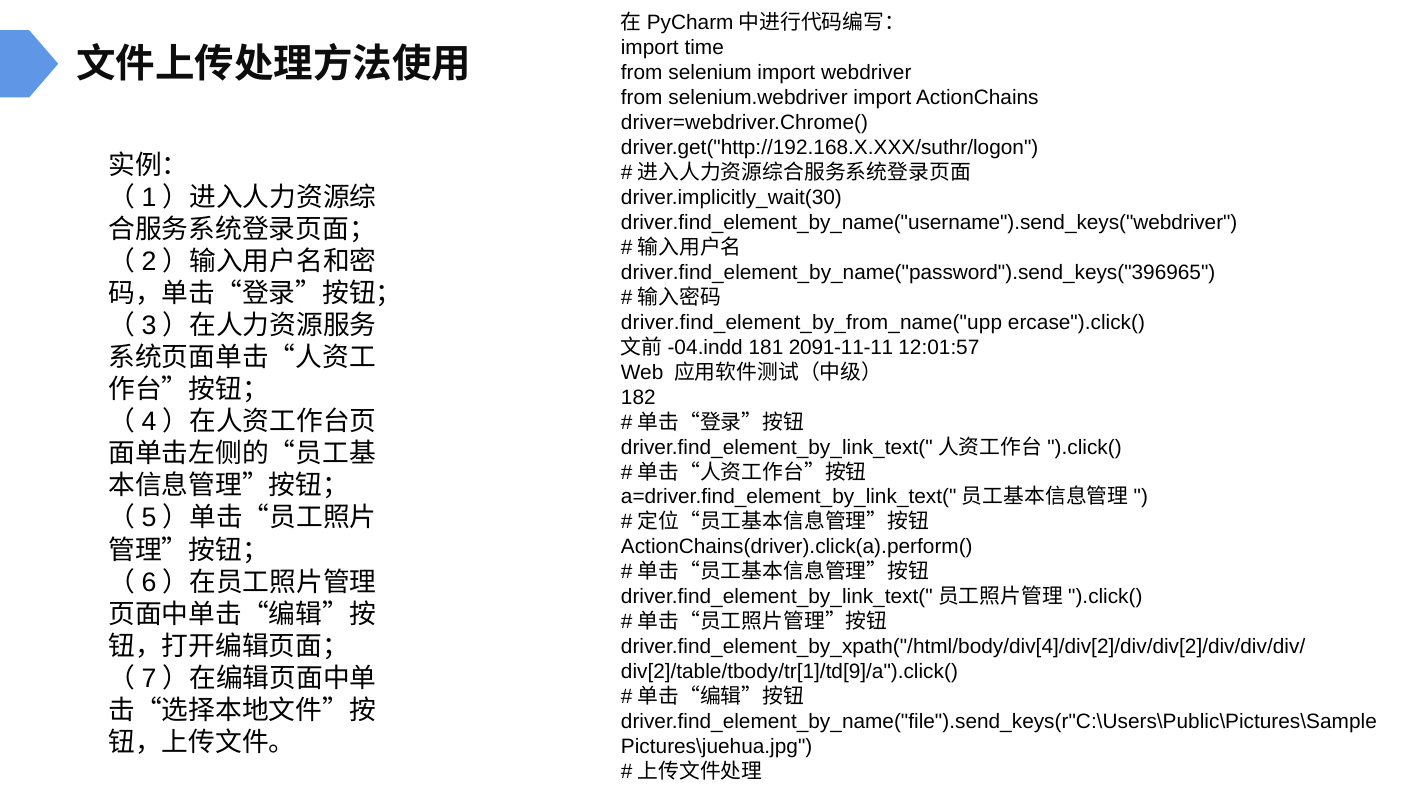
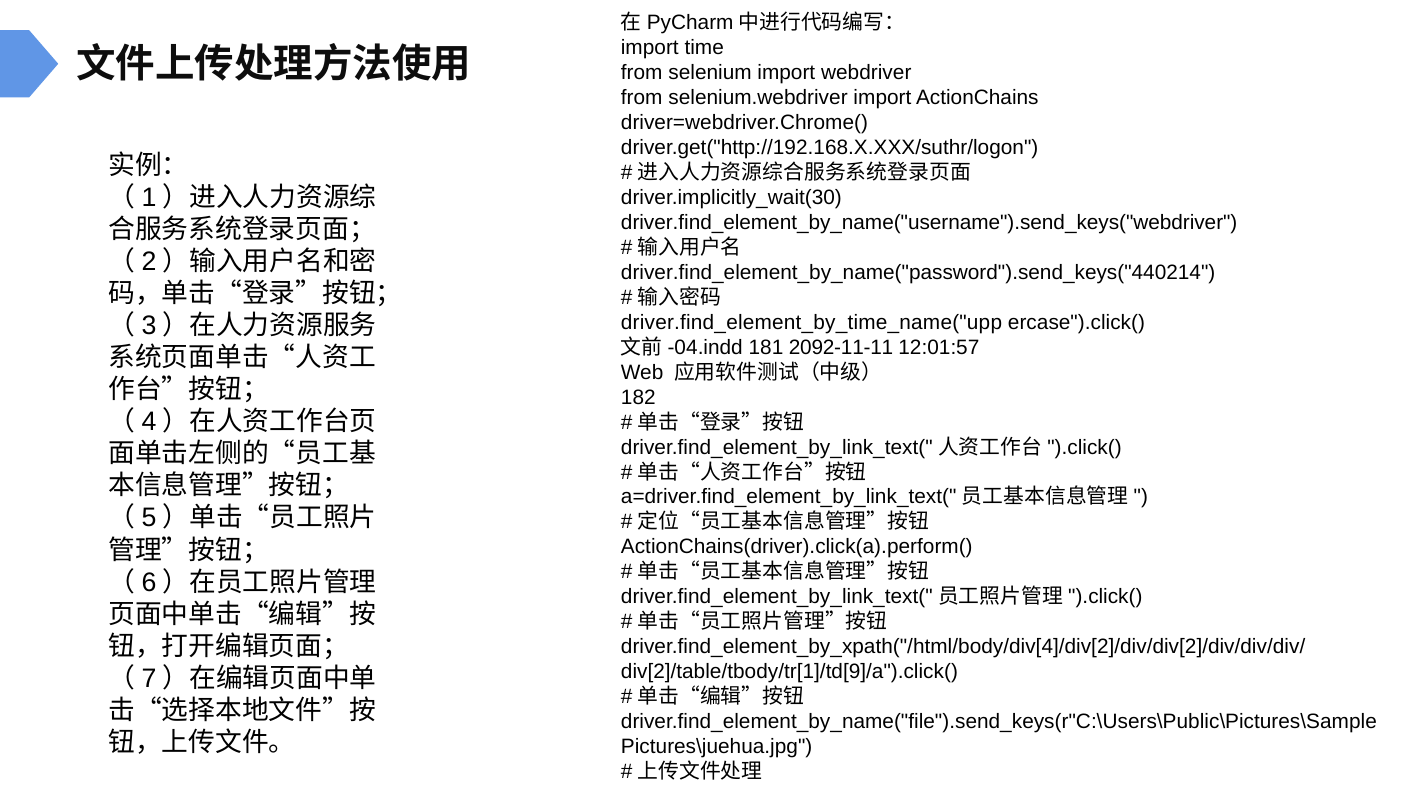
driver.find_element_by_name("password").send_keys("396965: driver.find_element_by_name("password").send_keys("396965 -> driver.find_element_by_name("password").send_keys("440214 (918, 272)
driver.find_element_by_from_name("upp: driver.find_element_by_from_name("upp -> driver.find_element_by_time_name("upp (812, 322)
2091-11-11: 2091-11-11 -> 2092-11-11 (841, 347)
